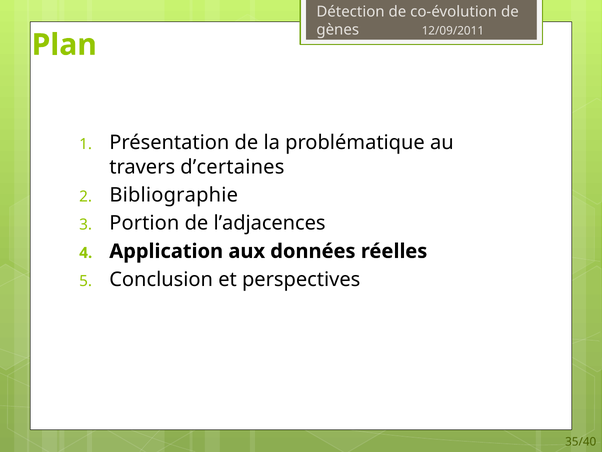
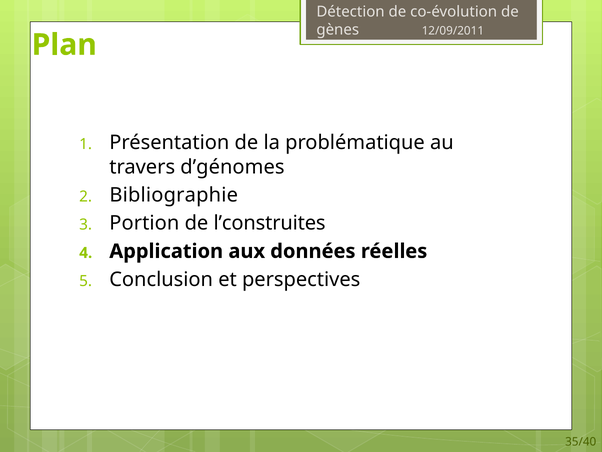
d’certaines: d’certaines -> d’génomes (232, 167)
l’adjacences: l’adjacences -> l’construites (270, 223)
